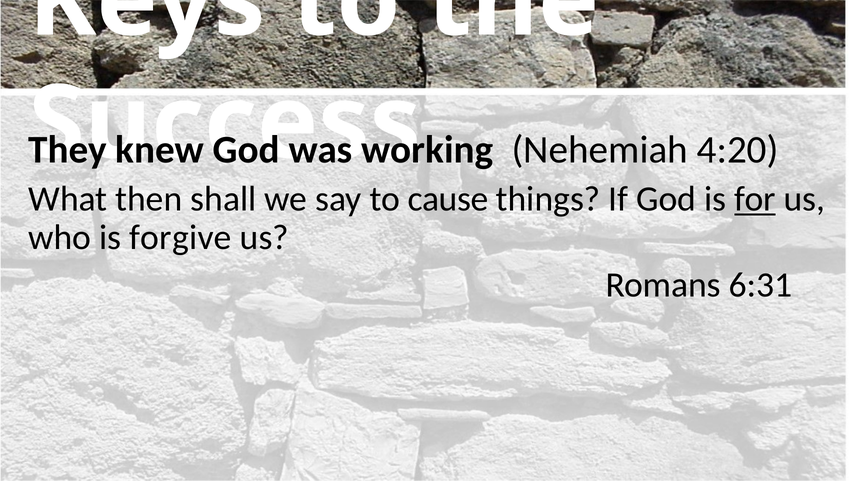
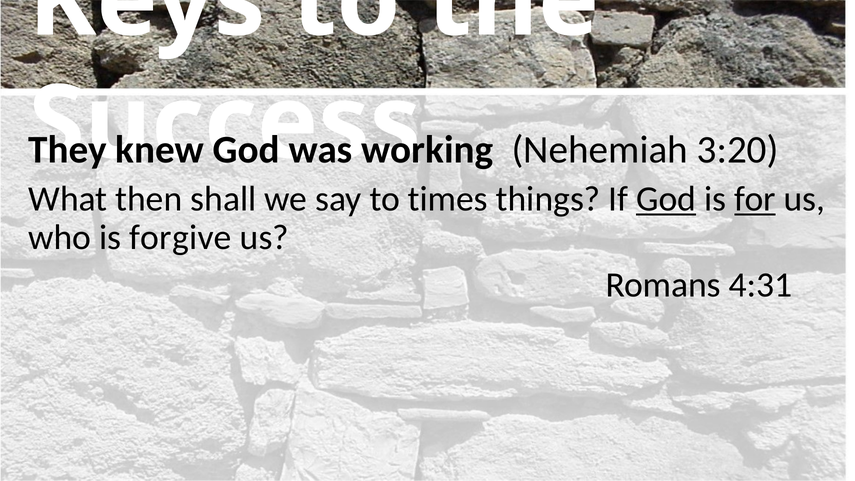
4:20: 4:20 -> 3:20 (738, 150)
cause: cause -> times (448, 199)
God underline: none -> present (666, 199)
6:31: 6:31 -> 4:31 (761, 285)
